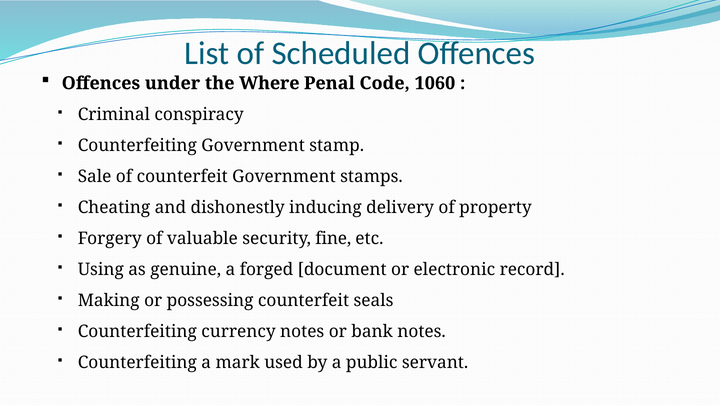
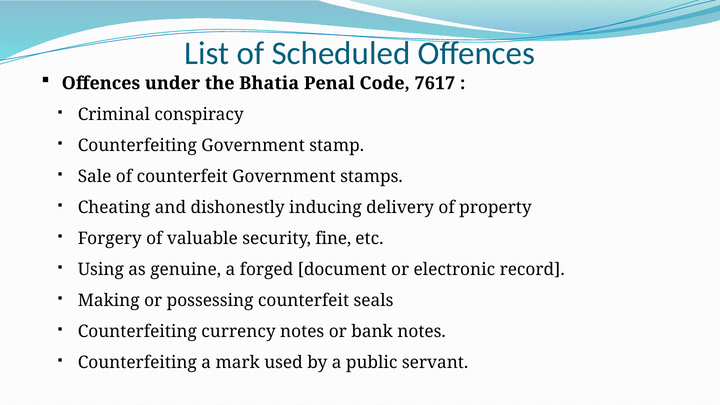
Where: Where -> Bhatia (269, 83)
1060: 1060 -> 7617 (435, 83)
